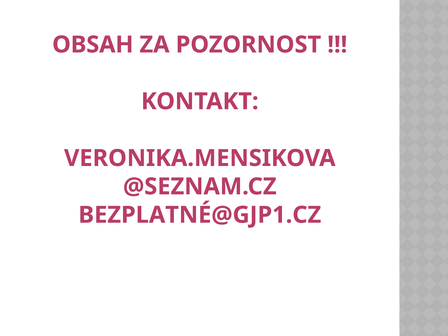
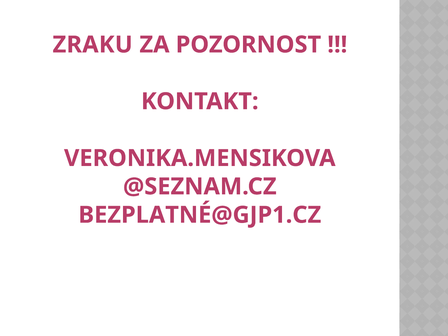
OBSAH: OBSAH -> ZRAKU (93, 45)
